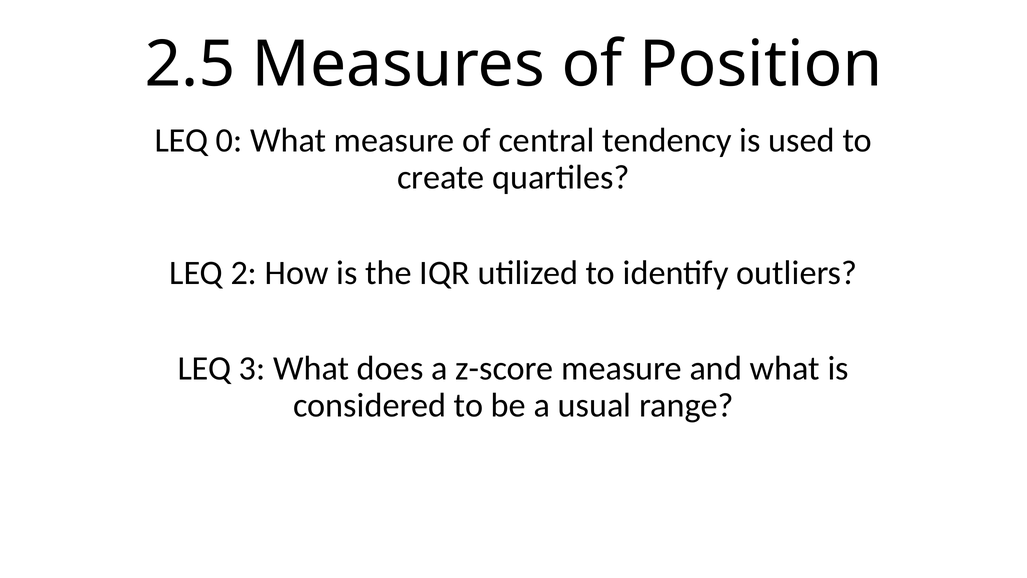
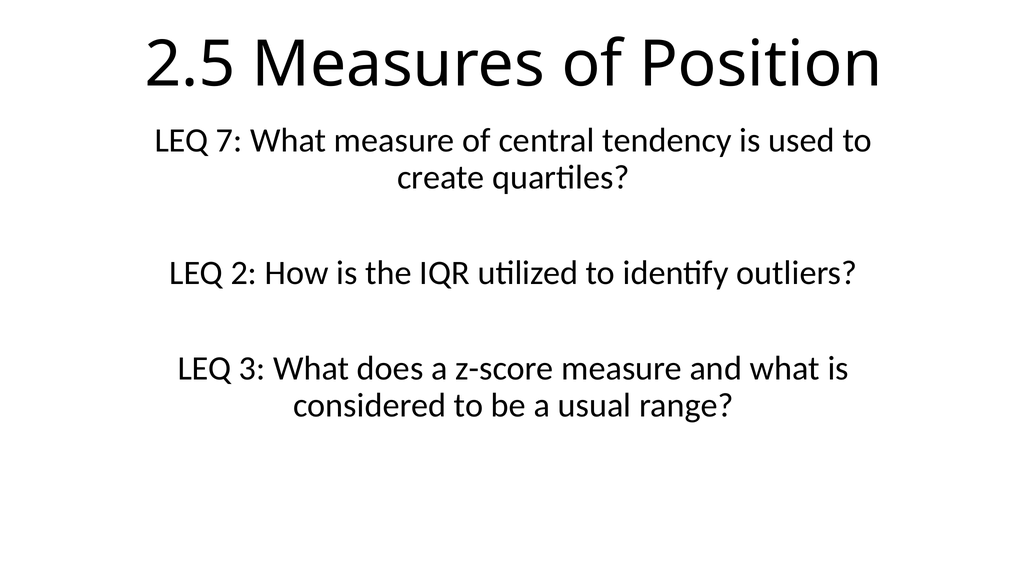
0: 0 -> 7 (229, 140)
